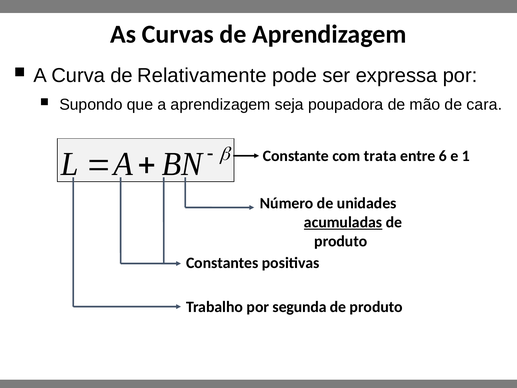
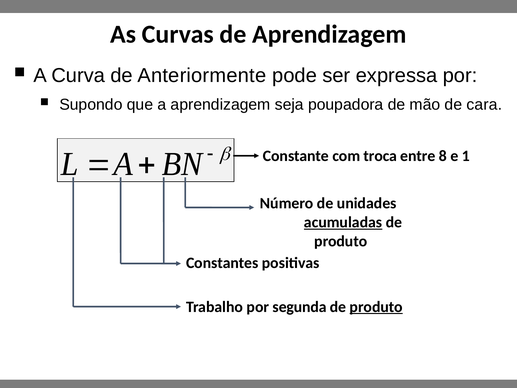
Relativamente: Relativamente -> Anteriormente (202, 75)
trata: trata -> troca (380, 156)
6: 6 -> 8 (443, 156)
produto underline: none -> present (376, 307)
